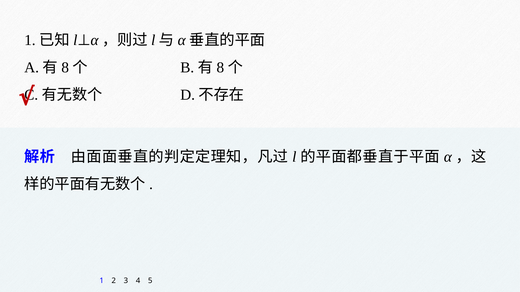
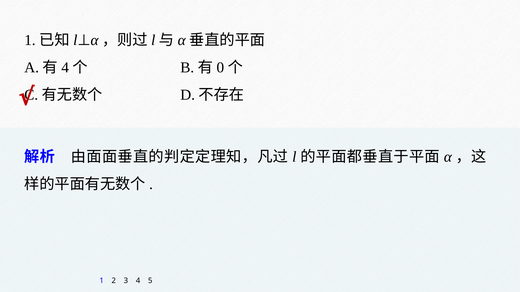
8: 8 -> 4 (65, 68)
8: 8 -> 0 (220, 68)
